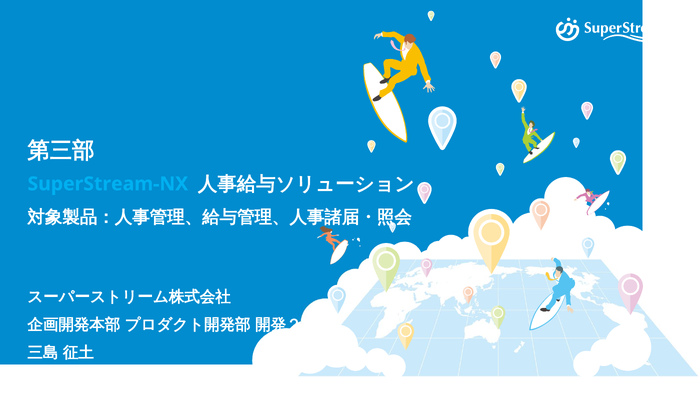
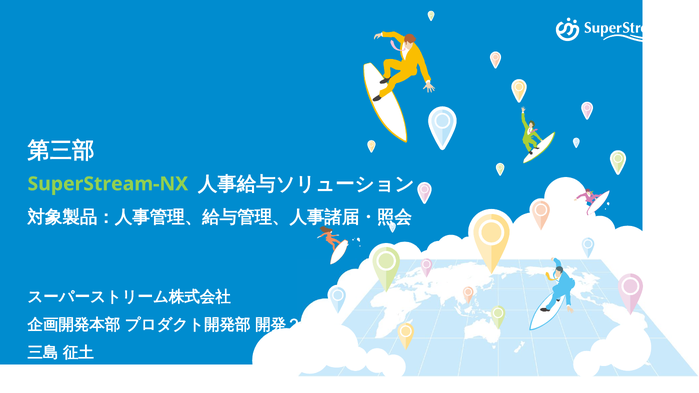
SuperStream-NX colour: light blue -> light green (108, 184)
